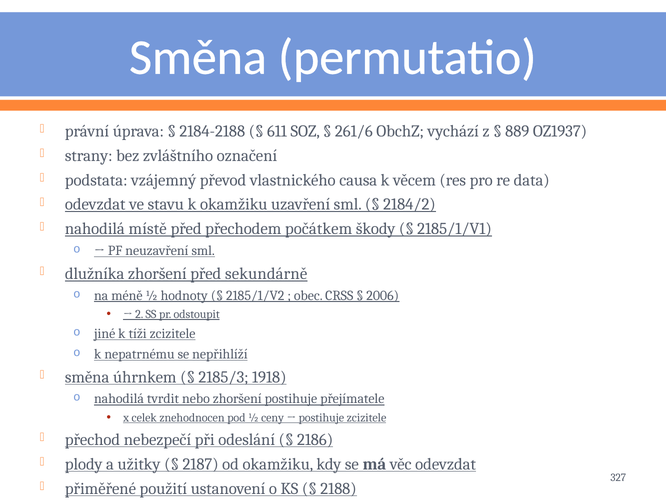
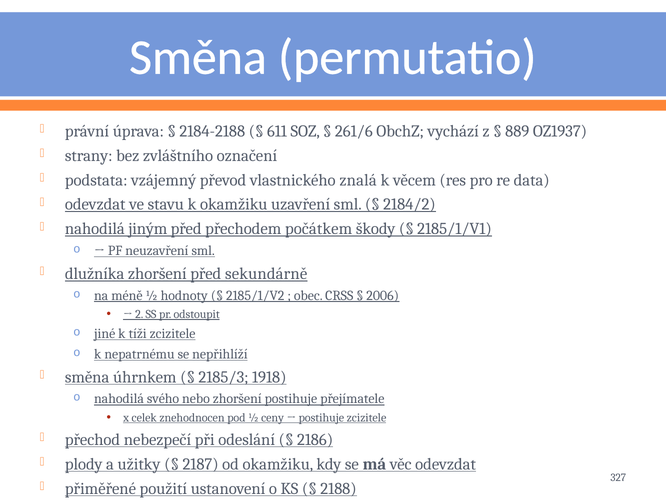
causa: causa -> znalá (358, 180)
místě: místě -> jiným (148, 229)
tvrdit: tvrdit -> svého (163, 398)
